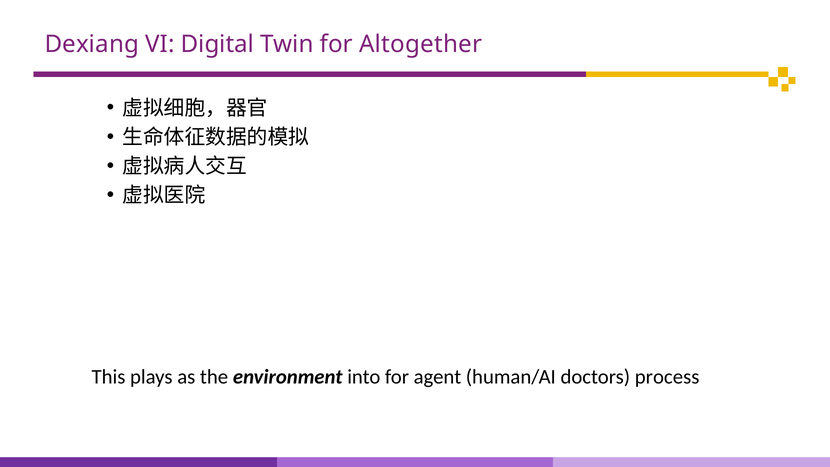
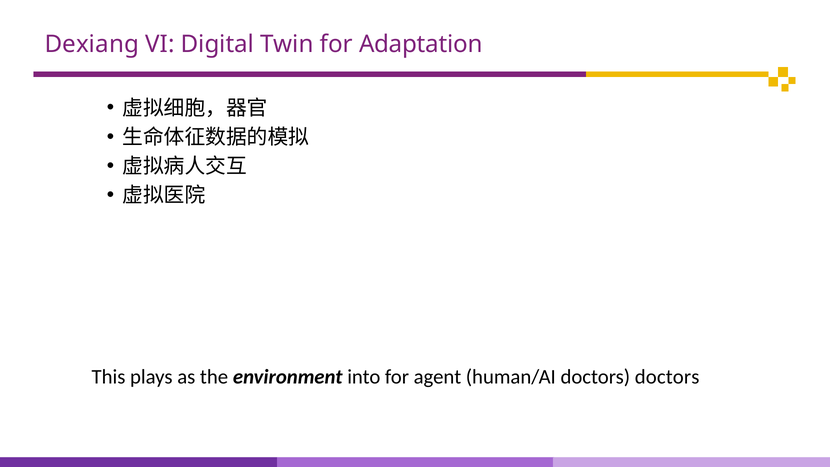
Altogether: Altogether -> Adaptation (421, 44)
doctors process: process -> doctors (667, 377)
